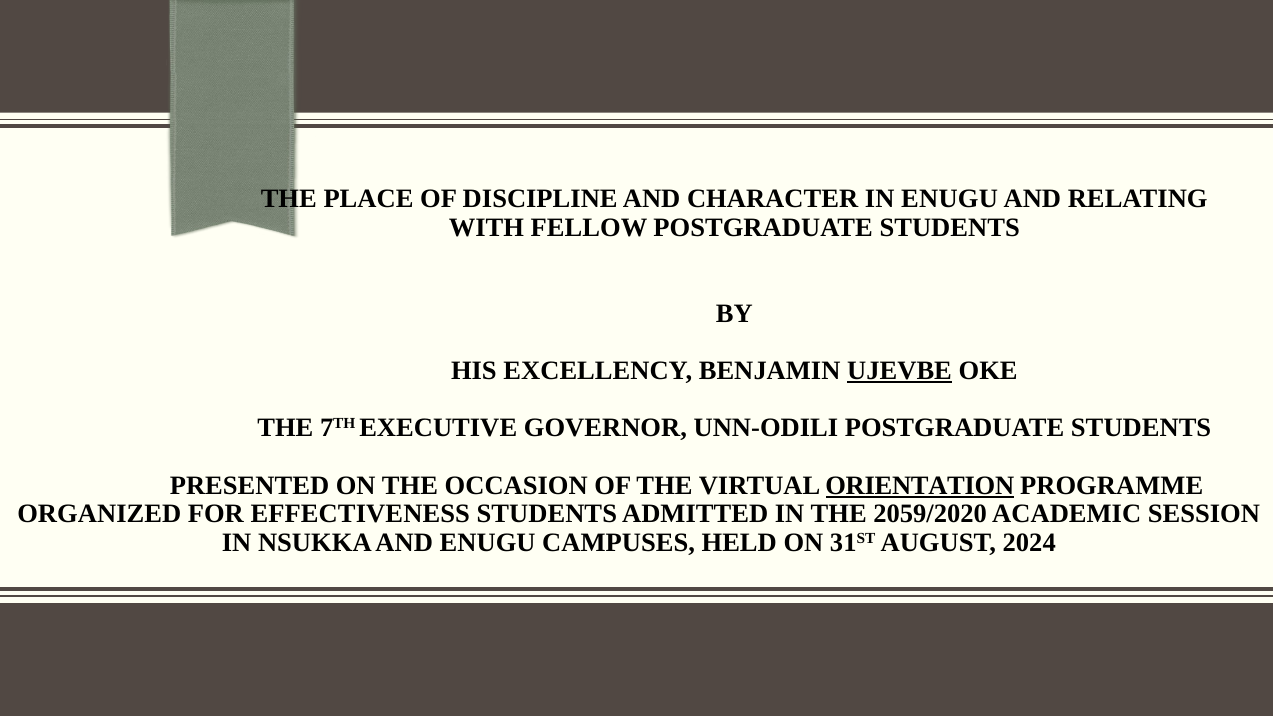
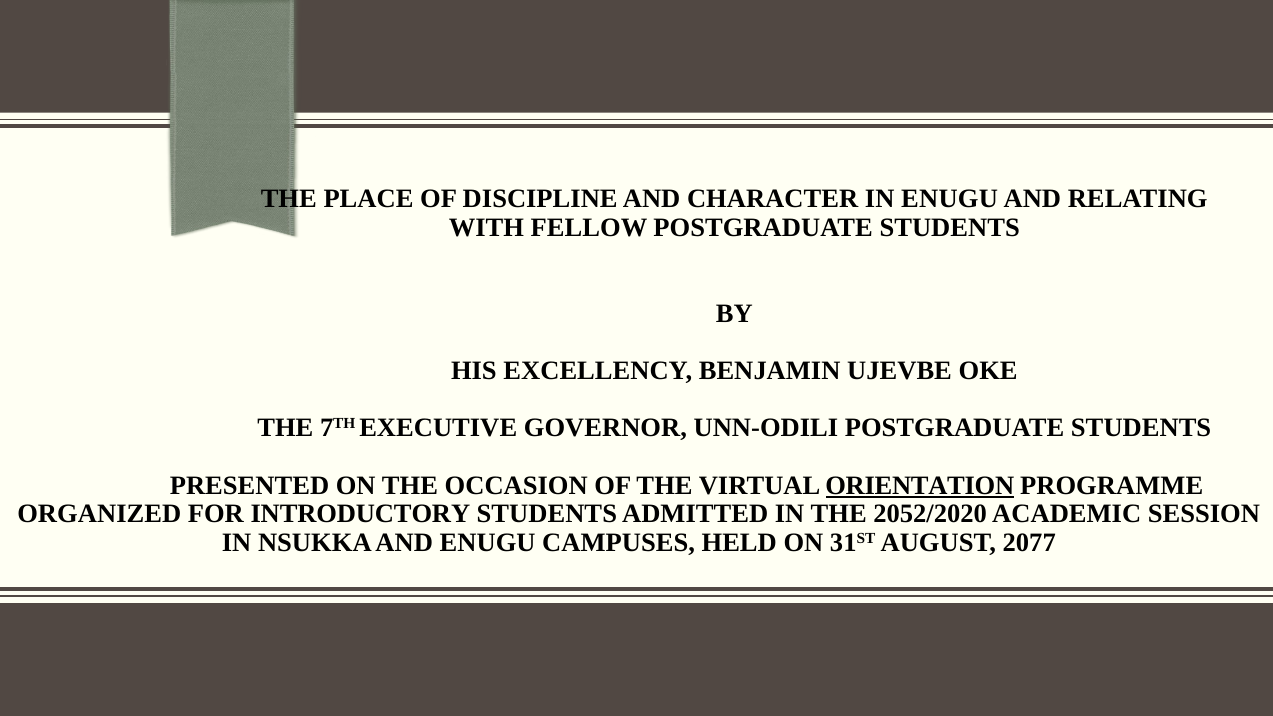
UJEVBE underline: present -> none (900, 371)
EFFECTIVENESS: EFFECTIVENESS -> INTRODUCTORY (360, 514)
2059/2020: 2059/2020 -> 2052/2020 (930, 514)
2024: 2024 -> 2077 (1029, 543)
